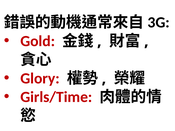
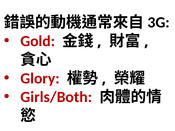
Girls/Time: Girls/Time -> Girls/Both (56, 97)
